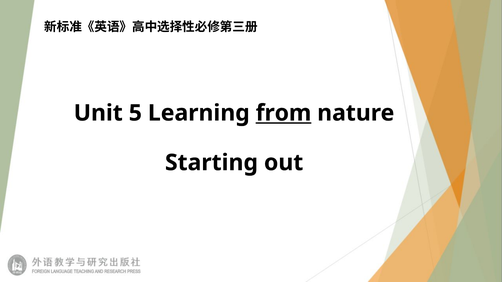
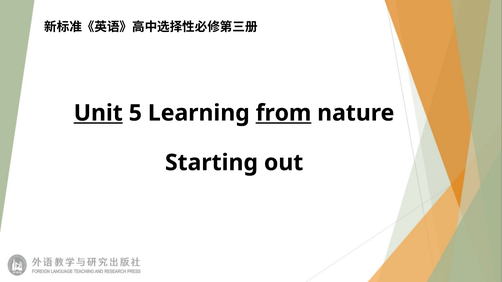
Unit underline: none -> present (98, 113)
